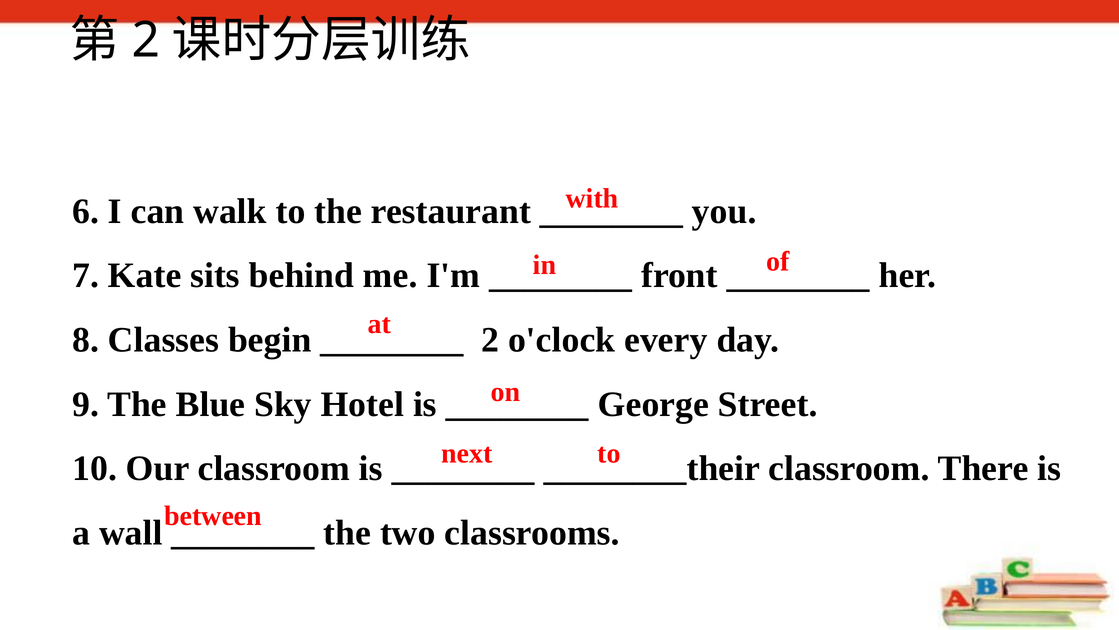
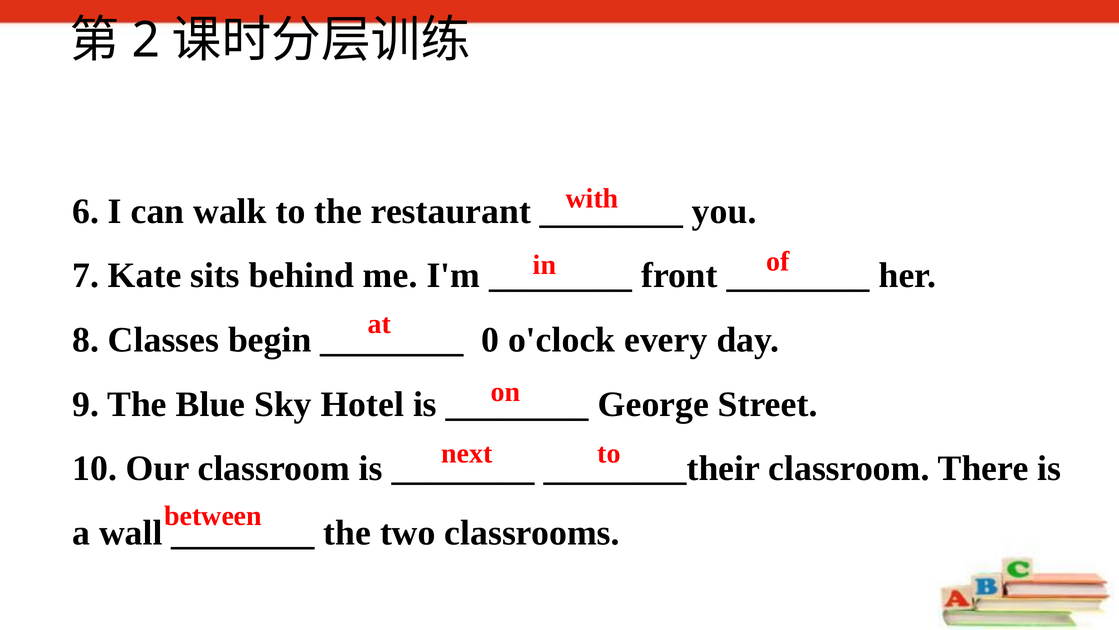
2: 2 -> 0 (490, 340)
